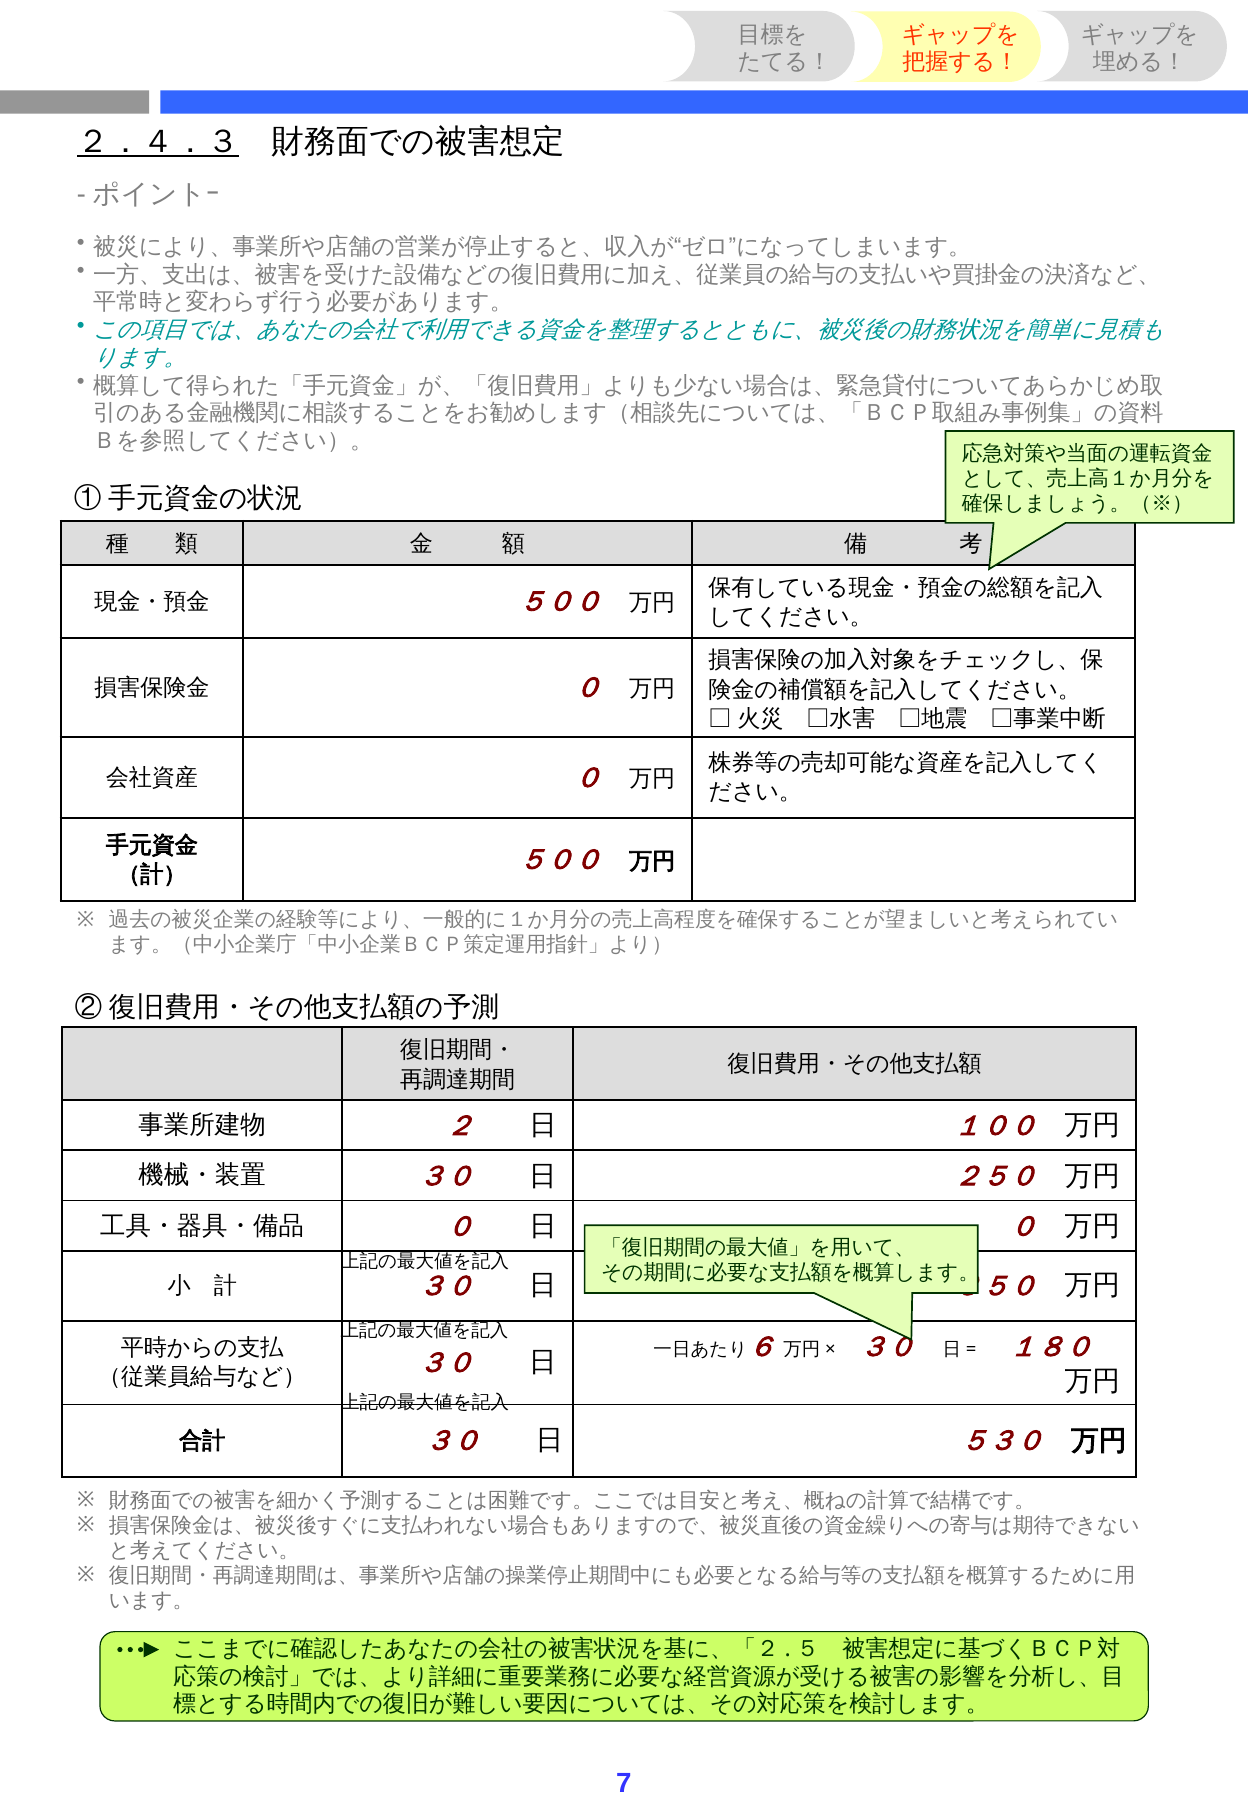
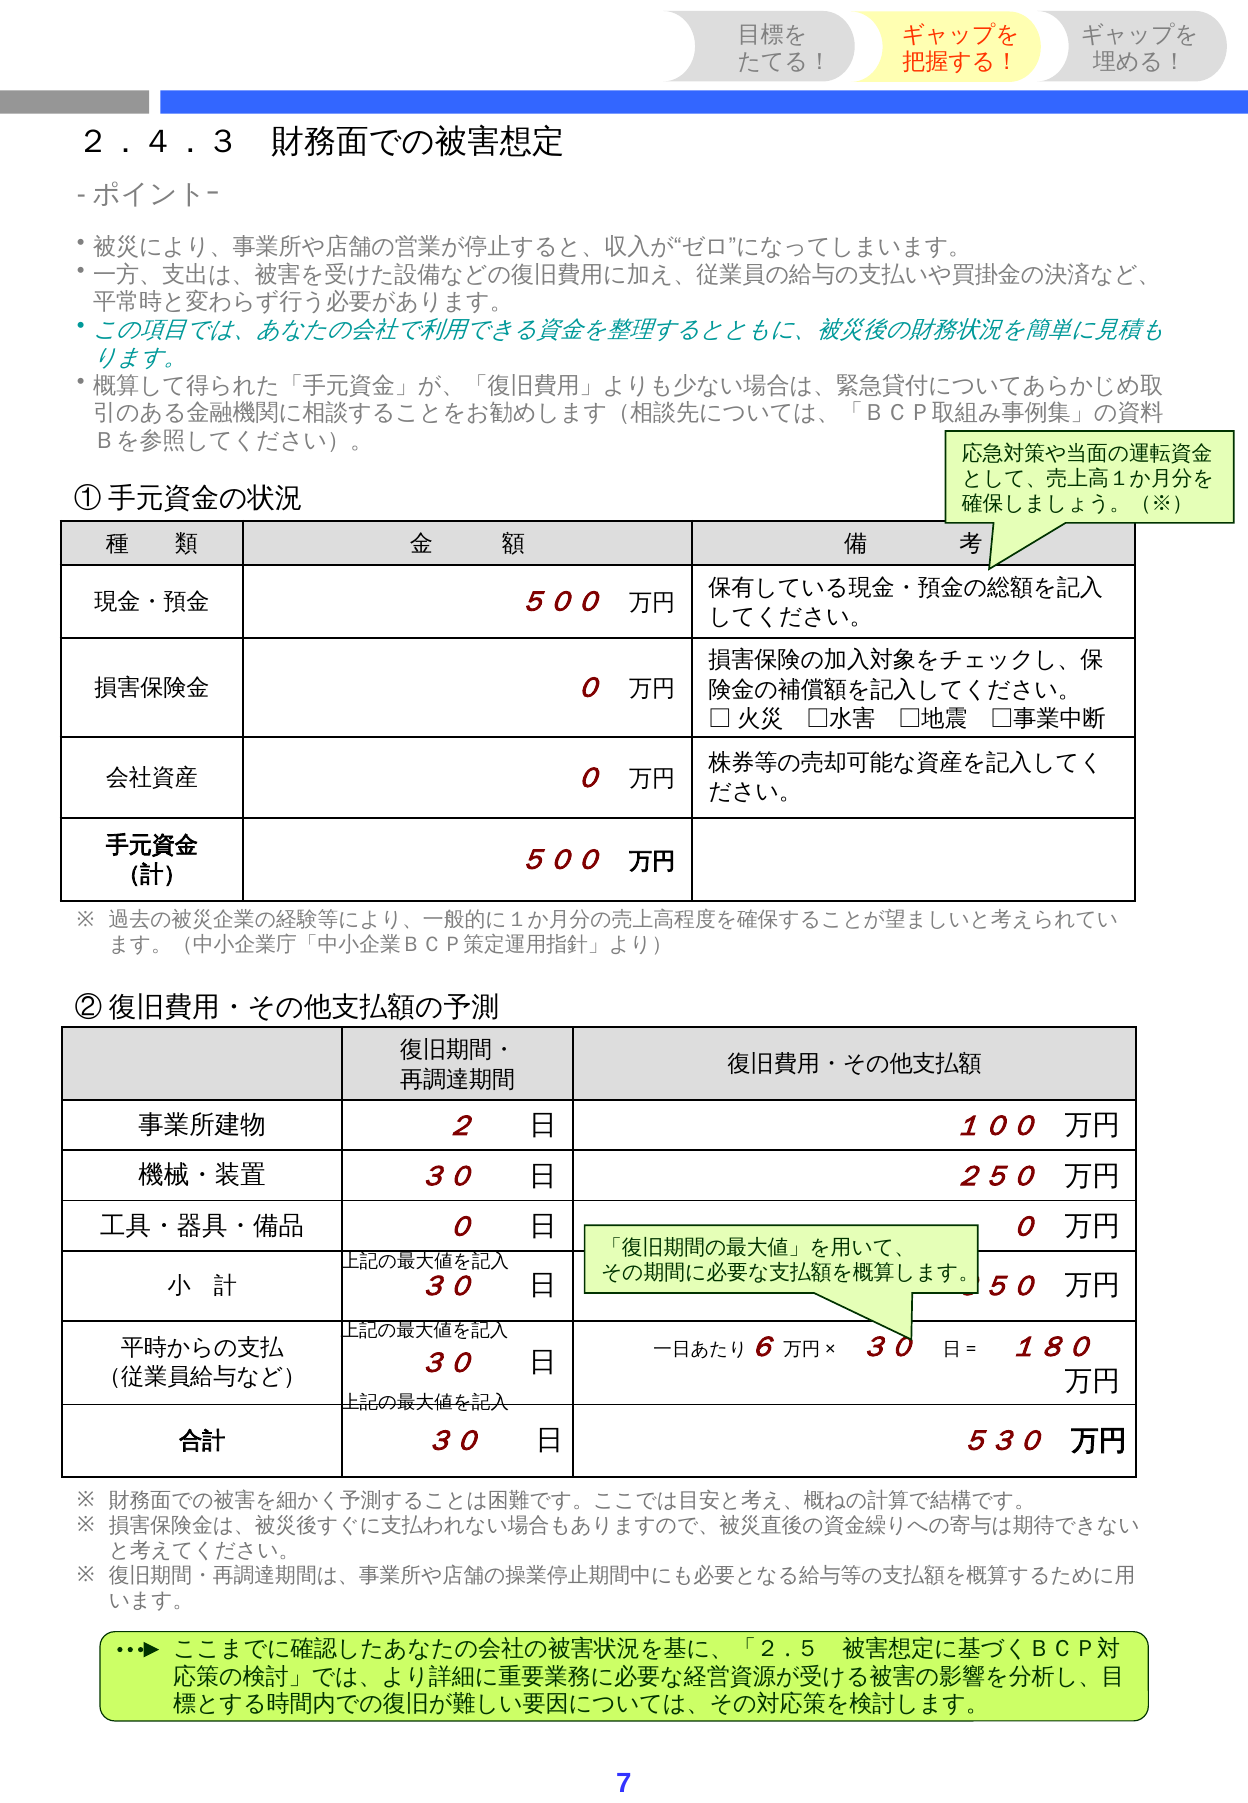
２．４．３ underline: present -> none (158, 142)
